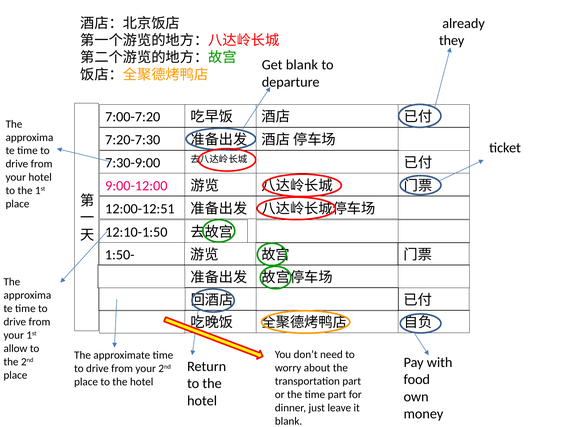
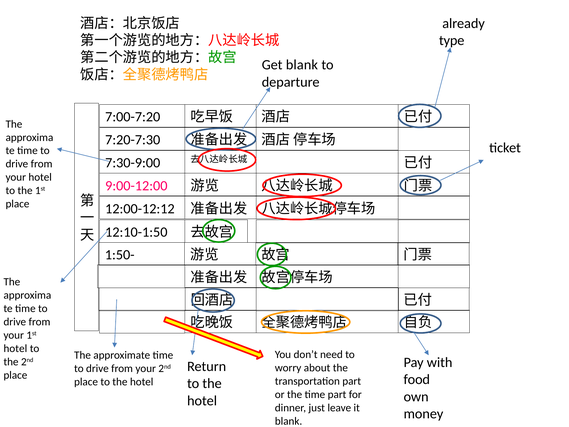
they: they -> type (452, 40)
12:00-12:51: 12:00-12:51 -> 12:00-12:12 (140, 209)
allow: allow -> hotel (15, 348)
